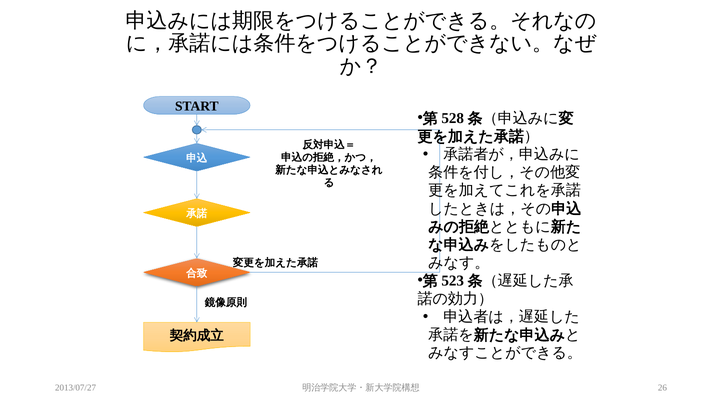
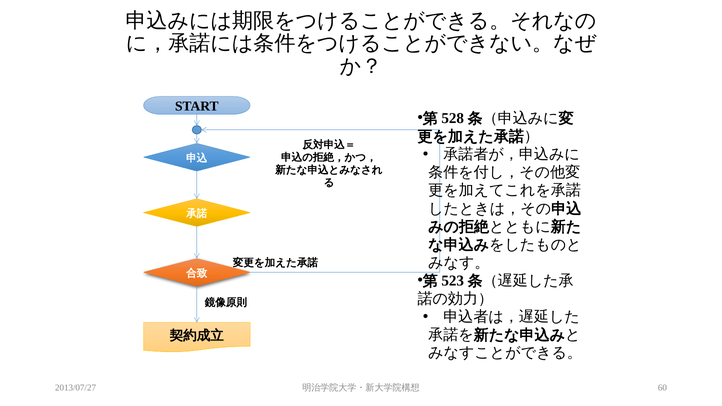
26: 26 -> 60 (662, 388)
